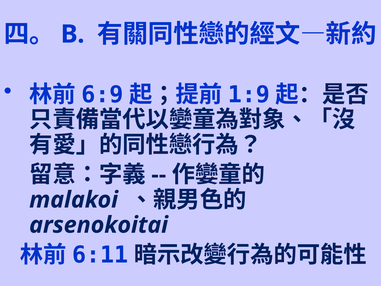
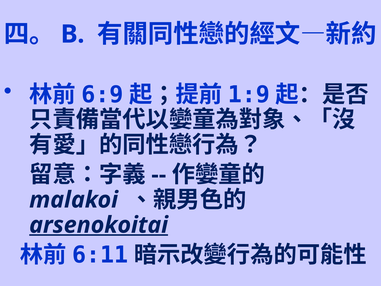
arsenokoitai underline: none -> present (99, 225)
